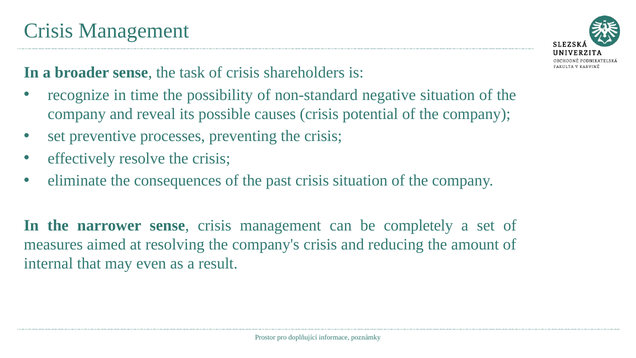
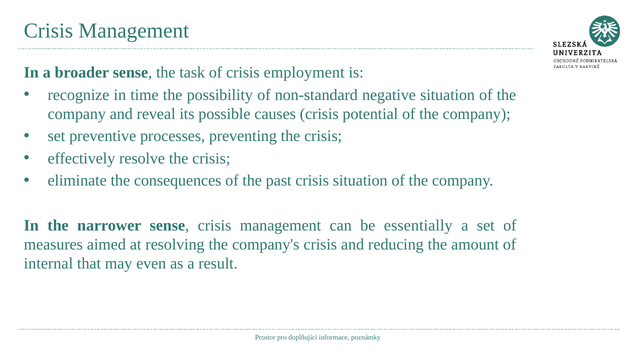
shareholders: shareholders -> employment (304, 73)
completely: completely -> essentially (418, 225)
